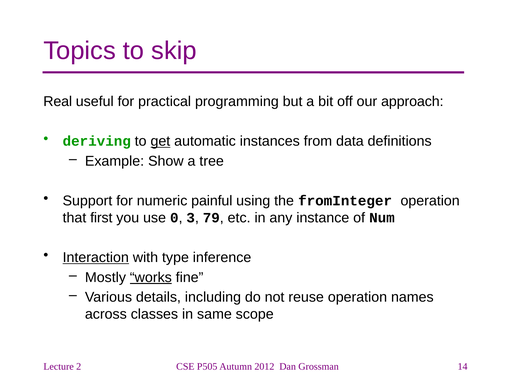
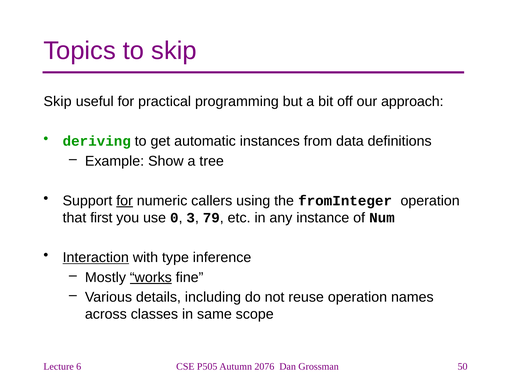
Real: Real -> Skip (58, 101)
get underline: present -> none (160, 141)
for underline: none -> present (125, 201)
painful: painful -> callers (212, 201)
2: 2 -> 6 (79, 367)
2012: 2012 -> 2076 (264, 367)
14: 14 -> 50 (463, 367)
